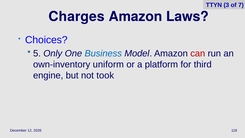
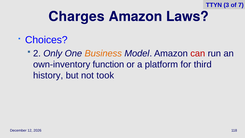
5: 5 -> 2 (37, 53)
Business colour: blue -> orange (103, 53)
uniform: uniform -> function (108, 64)
engine: engine -> history (48, 75)
